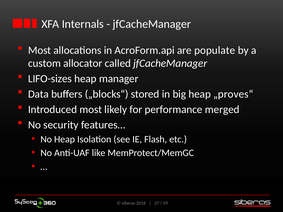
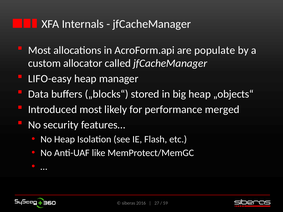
LIFO-sizes: LIFO-sizes -> LIFO-easy (50, 79)
„proves“: „proves“ -> „objects“ (233, 94)
